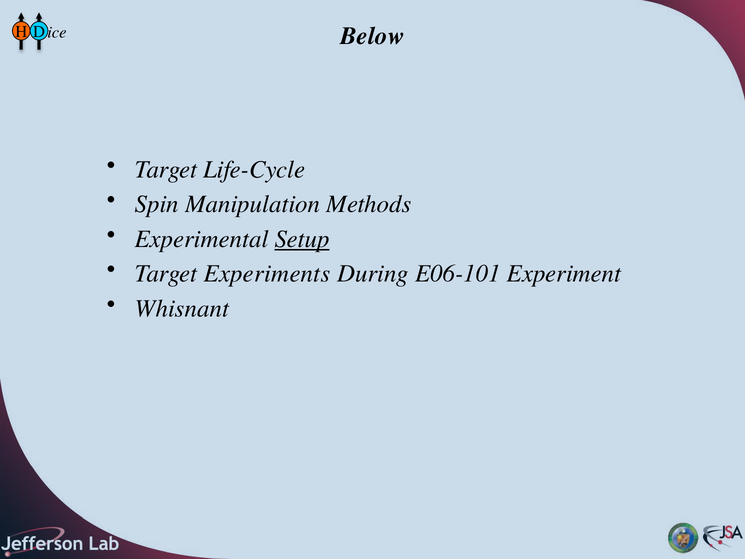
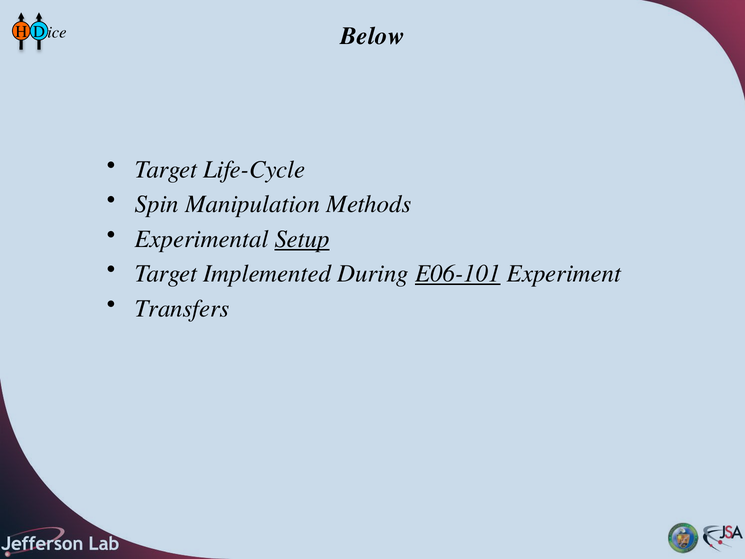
Experiments: Experiments -> Implemented (267, 274)
E06-101 underline: none -> present (458, 274)
Whisnant: Whisnant -> Transfers (182, 308)
